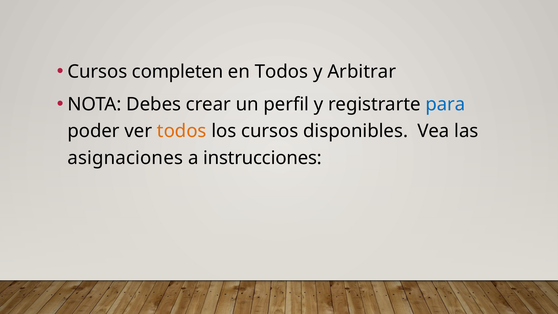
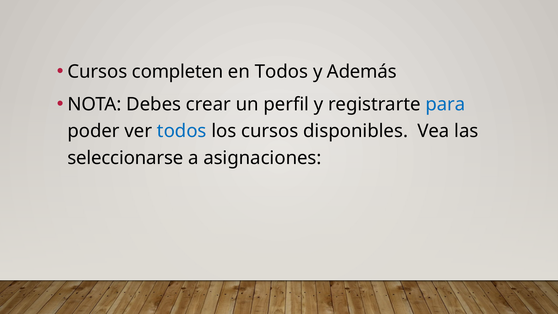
Arbitrar: Arbitrar -> Además (362, 72)
todos colour: orange -> blue (182, 131)
asignaciones: asignaciones -> seleccionarse (125, 158)
instrucciones: instrucciones -> asignaciones (262, 158)
